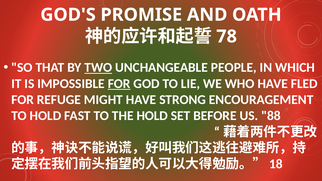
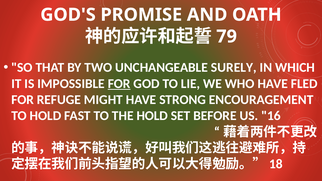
78: 78 -> 79 (227, 36)
TWO underline: present -> none (98, 68)
PEOPLE: PEOPLE -> SURELY (234, 68)
88: 88 -> 16 (271, 116)
